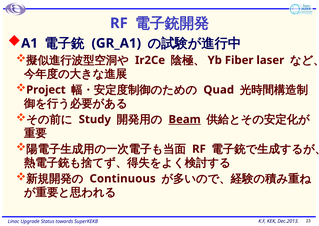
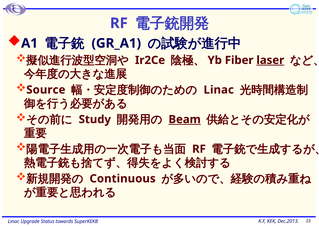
laser underline: none -> present (270, 60)
Project: Project -> Source (46, 90)
Quad: Quad -> Linac (219, 90)
